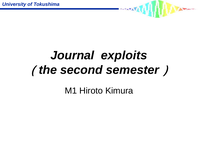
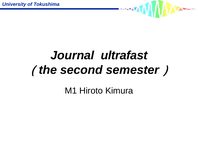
exploits: exploits -> ultrafast (124, 56)
